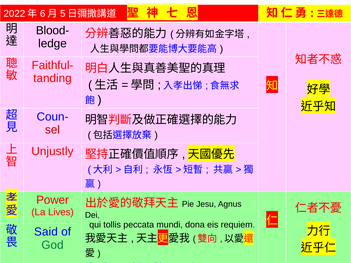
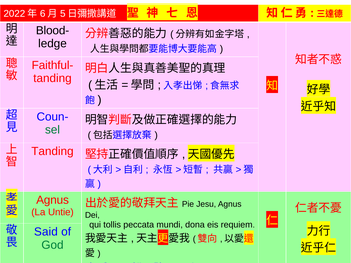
sel colour: red -> green (52, 130)
Unjustly: Unjustly -> Tanding (52, 152)
Power: Power -> Agnus (53, 200)
Lives: Lives -> Untie (61, 212)
